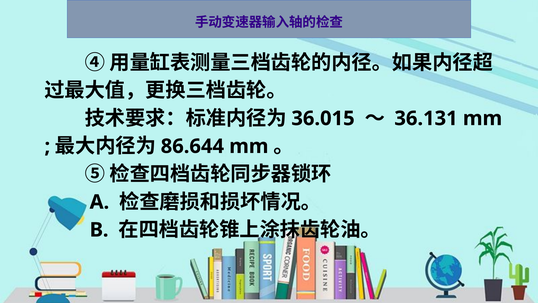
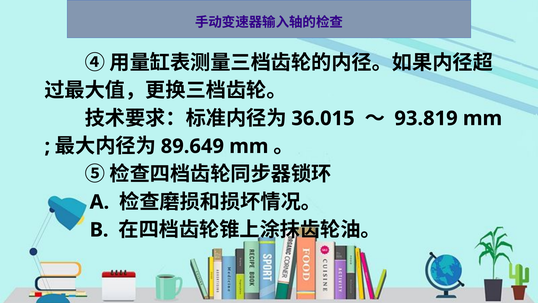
36.131: 36.131 -> 93.819 (426, 118)
86.644: 86.644 -> 89.649 (192, 146)
